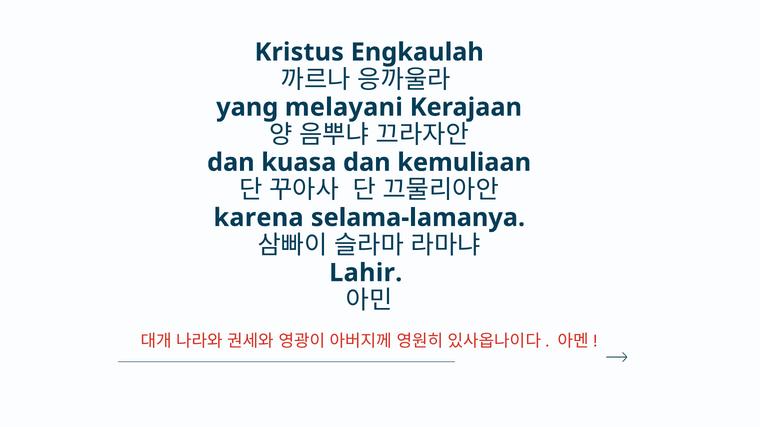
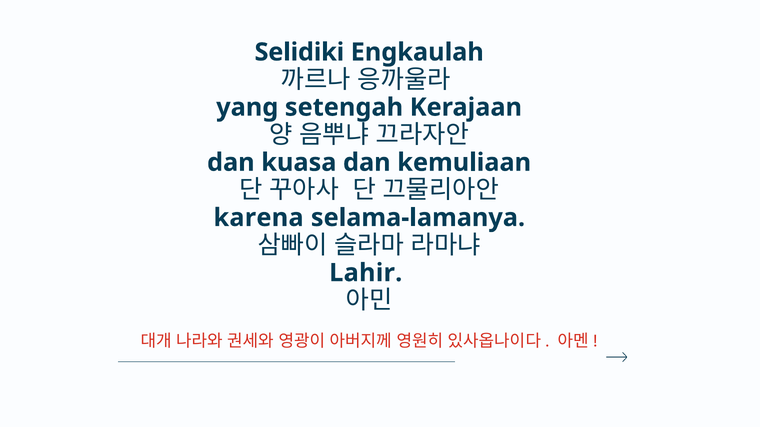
Kristus: Kristus -> Selidiki (299, 52)
melayani: melayani -> setengah (344, 107)
